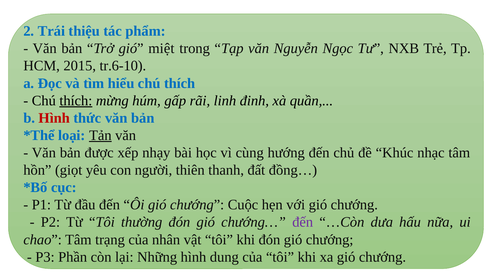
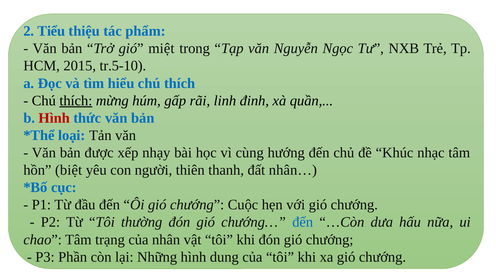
Trái: Trái -> Tiểu (51, 31)
tr.6-10: tr.6-10 -> tr.5-10 (123, 66)
Tản underline: present -> none (100, 135)
giọt: giọt -> biệt (69, 170)
đồng…: đồng… -> nhân… (293, 170)
đến colour: purple -> blue (303, 222)
